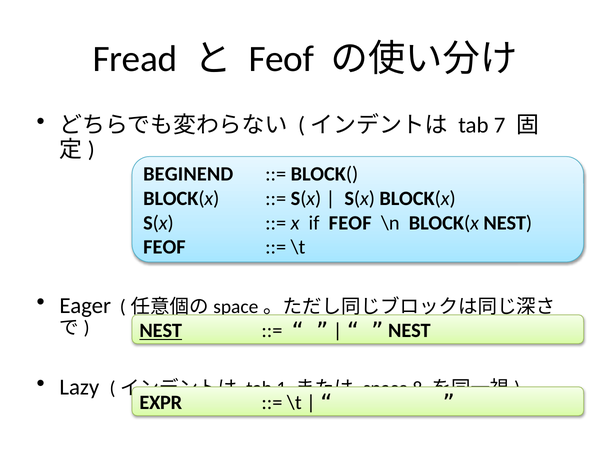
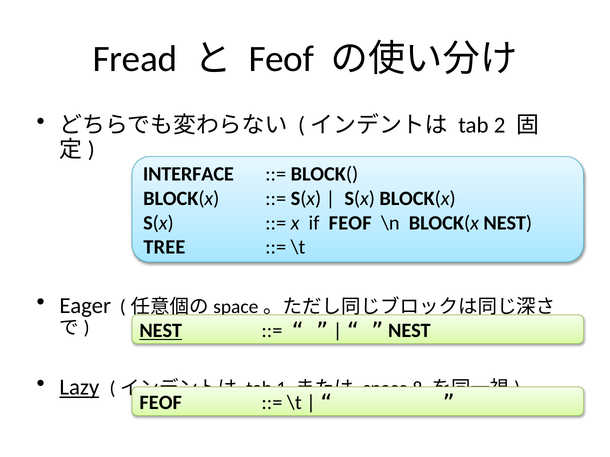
7: 7 -> 2 (500, 125)
BEGINEND: BEGINEND -> INTERFACE (188, 174)
FEOF: FEOF -> TREE (164, 248)
Lazy underline: none -> present (79, 388)
EXPR: EXPR -> FEOF (161, 403)
